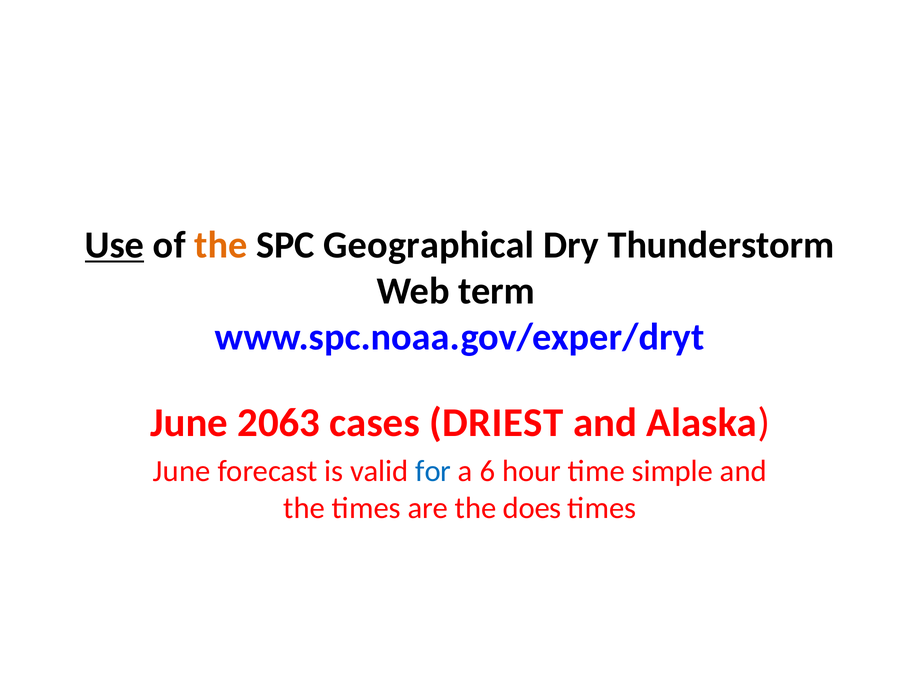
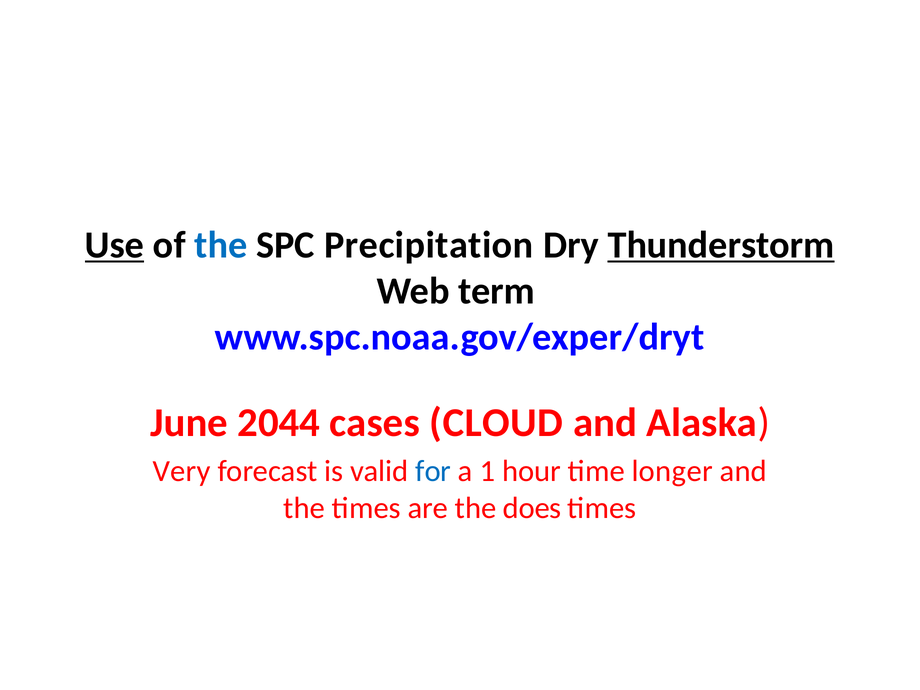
the colour: orange -> blue (221, 245)
Geographical: Geographical -> Precipitation (429, 245)
Thunderstorm underline: none -> present (721, 245)
2063: 2063 -> 2044 (279, 423)
DRIEST: DRIEST -> CLOUD (496, 423)
June: June -> Very (182, 471)
6: 6 -> 1 (487, 471)
simple: simple -> longer (672, 471)
